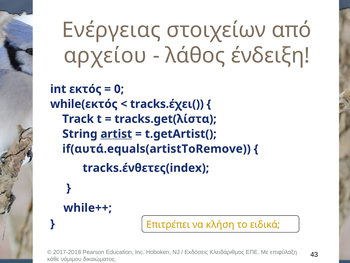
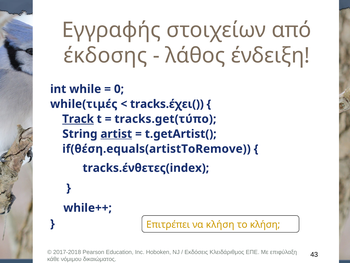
Ενέργειας: Ενέργειας -> Εγγραφής (111, 30)
αρχείου: αρχείου -> έκδοσης (105, 56)
εκτός: εκτός -> while (85, 89)
while(εκτός: while(εκτός -> while(τιμές (84, 104)
Track underline: none -> present (78, 119)
tracks.get(λίστα: tracks.get(λίστα -> tracks.get(τύπο (165, 119)
if(αυτά.equals(artistToRemove: if(αυτά.equals(artistToRemove -> if(θέση.equals(artistToRemove (157, 149)
το ειδικά: ειδικά -> κλήση (265, 224)
